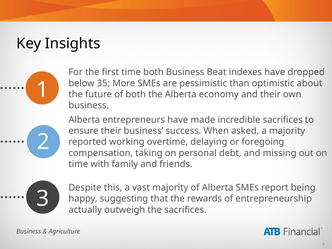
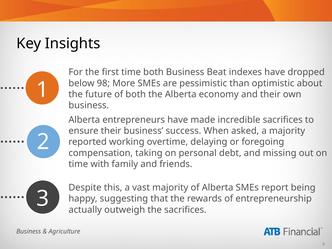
35: 35 -> 98 (103, 83)
